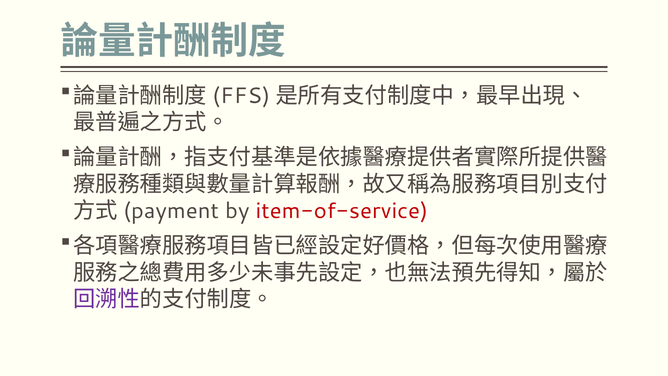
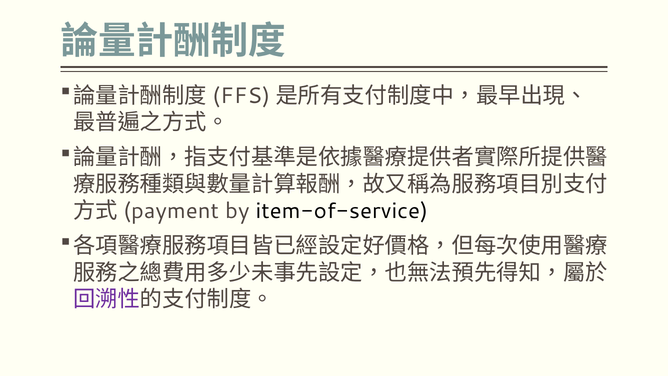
item-of-service colour: red -> black (342, 211)
